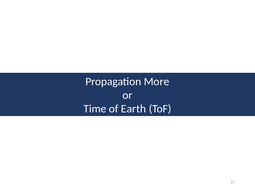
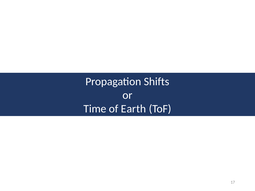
More: More -> Shifts (157, 82)
